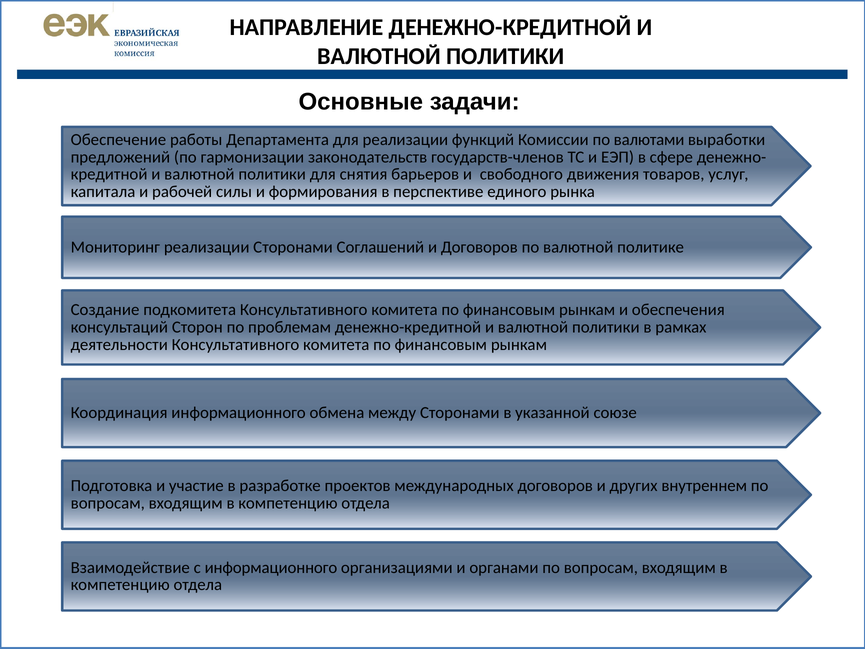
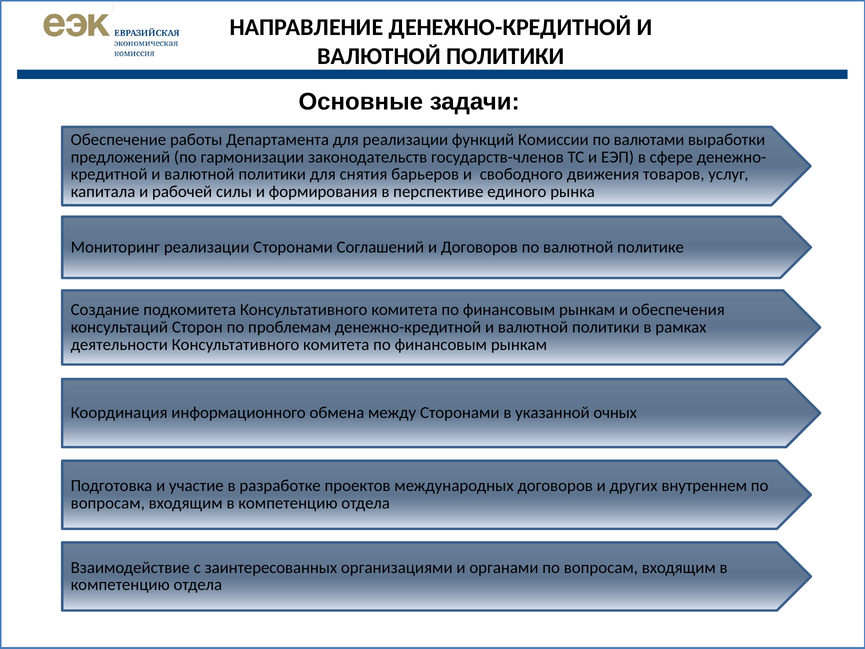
союзе: союзе -> очных (615, 413)
с информационного: информационного -> заинтересованных (271, 567)
